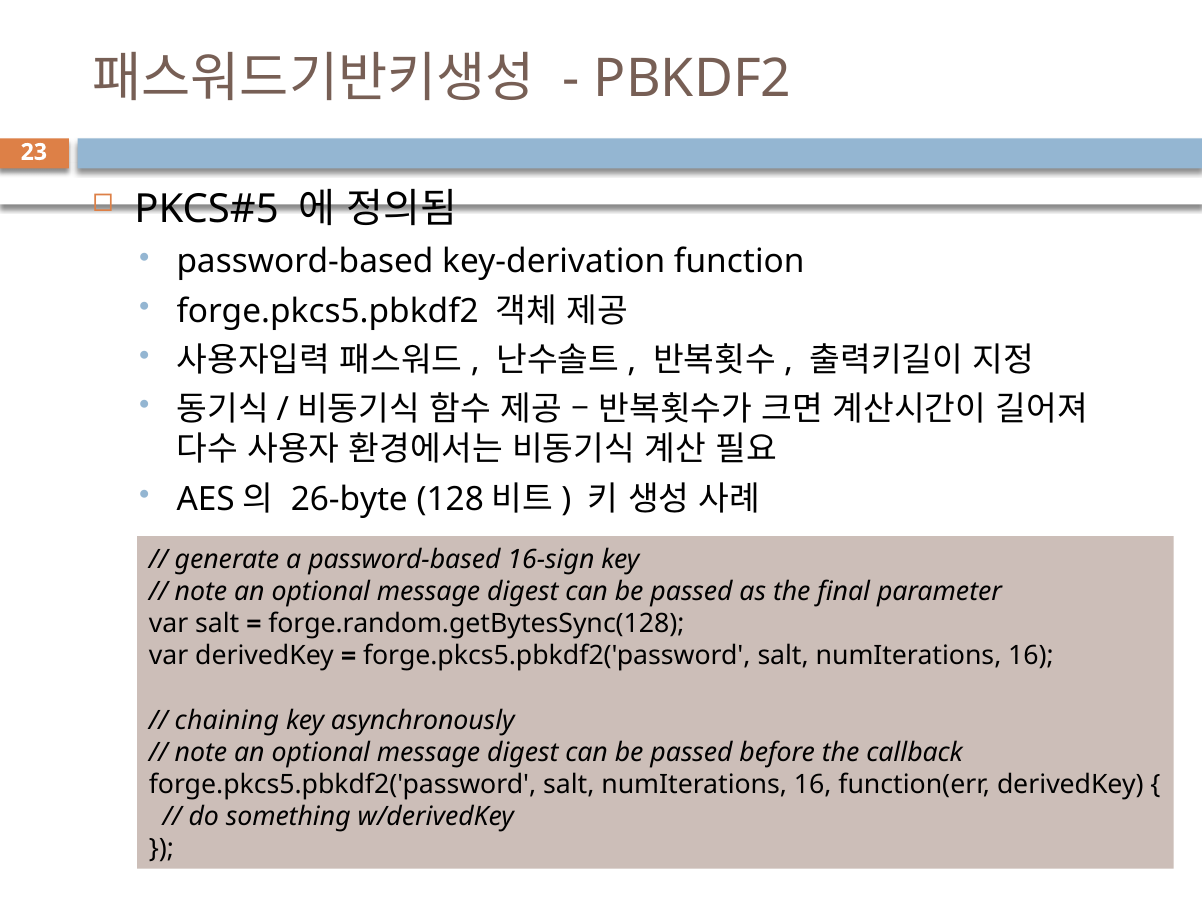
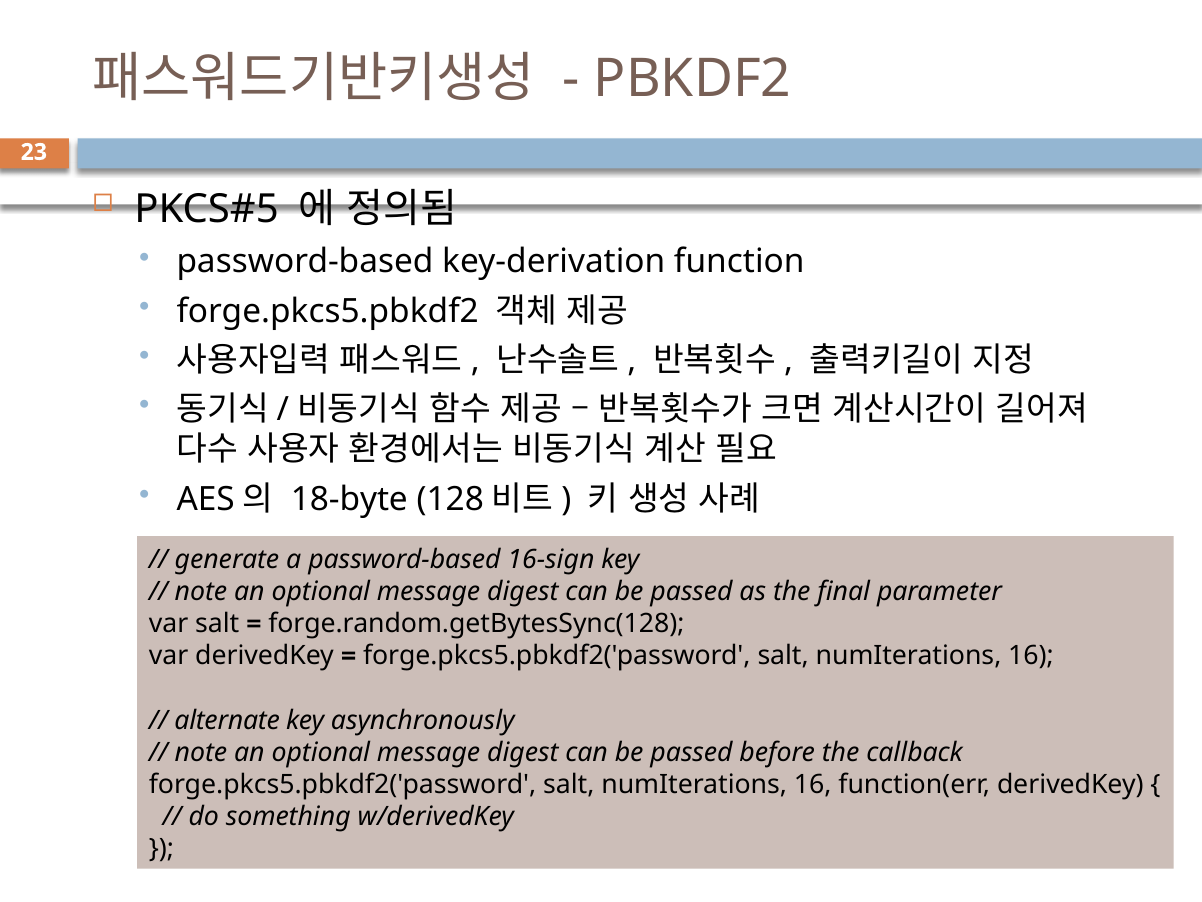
26-byte: 26-byte -> 18-byte (349, 499)
chaining: chaining -> alternate (227, 720)
